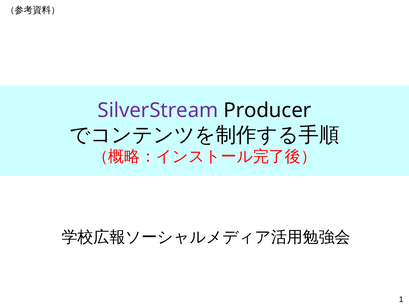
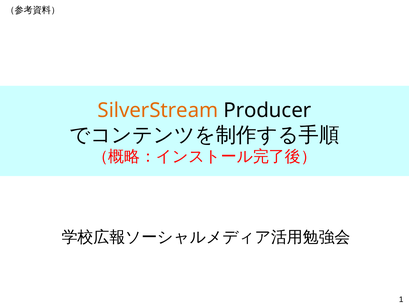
SilverStream colour: purple -> orange (158, 110)
